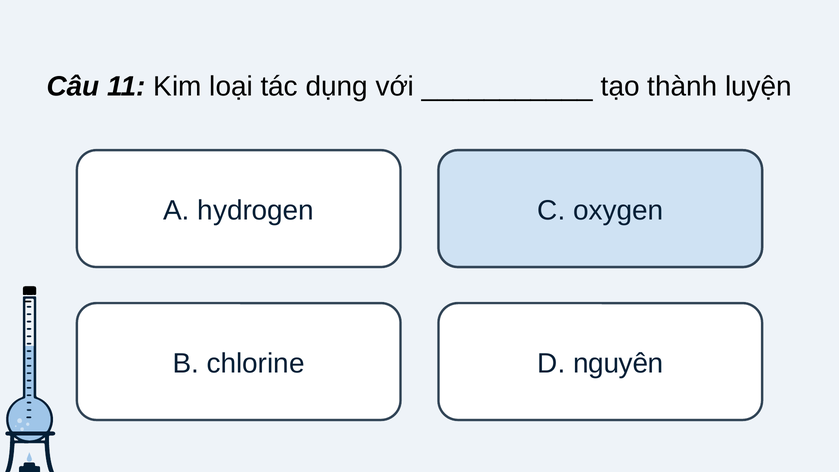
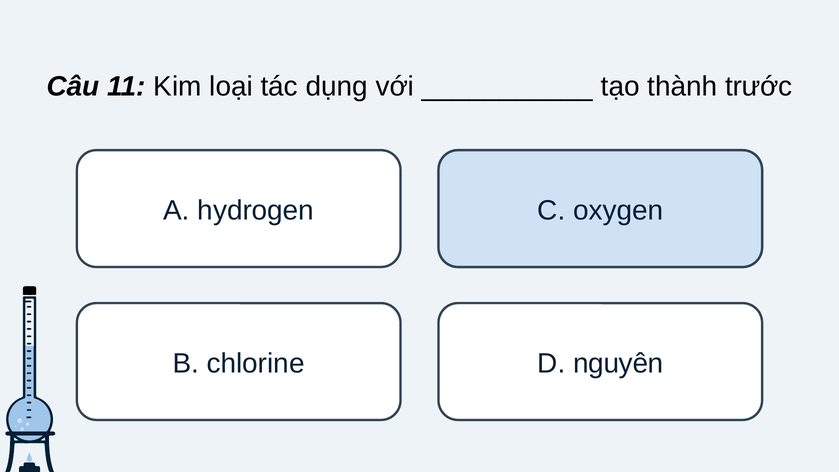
luyện: luyện -> trước (759, 86)
